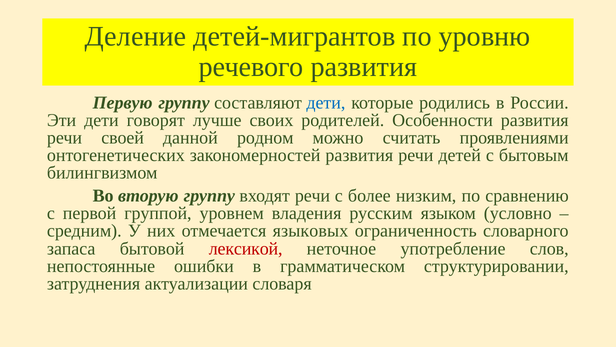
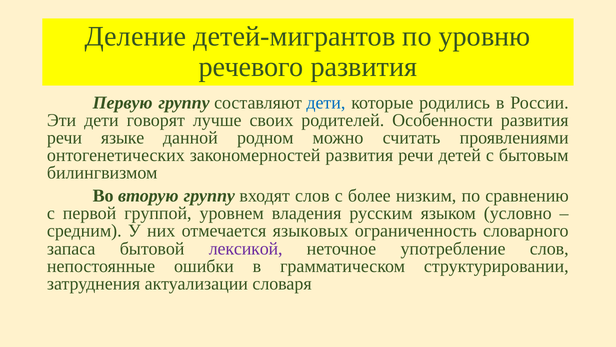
своей: своей -> языке (123, 138)
входят речи: речи -> слов (312, 196)
лексикой colour: red -> purple (246, 248)
